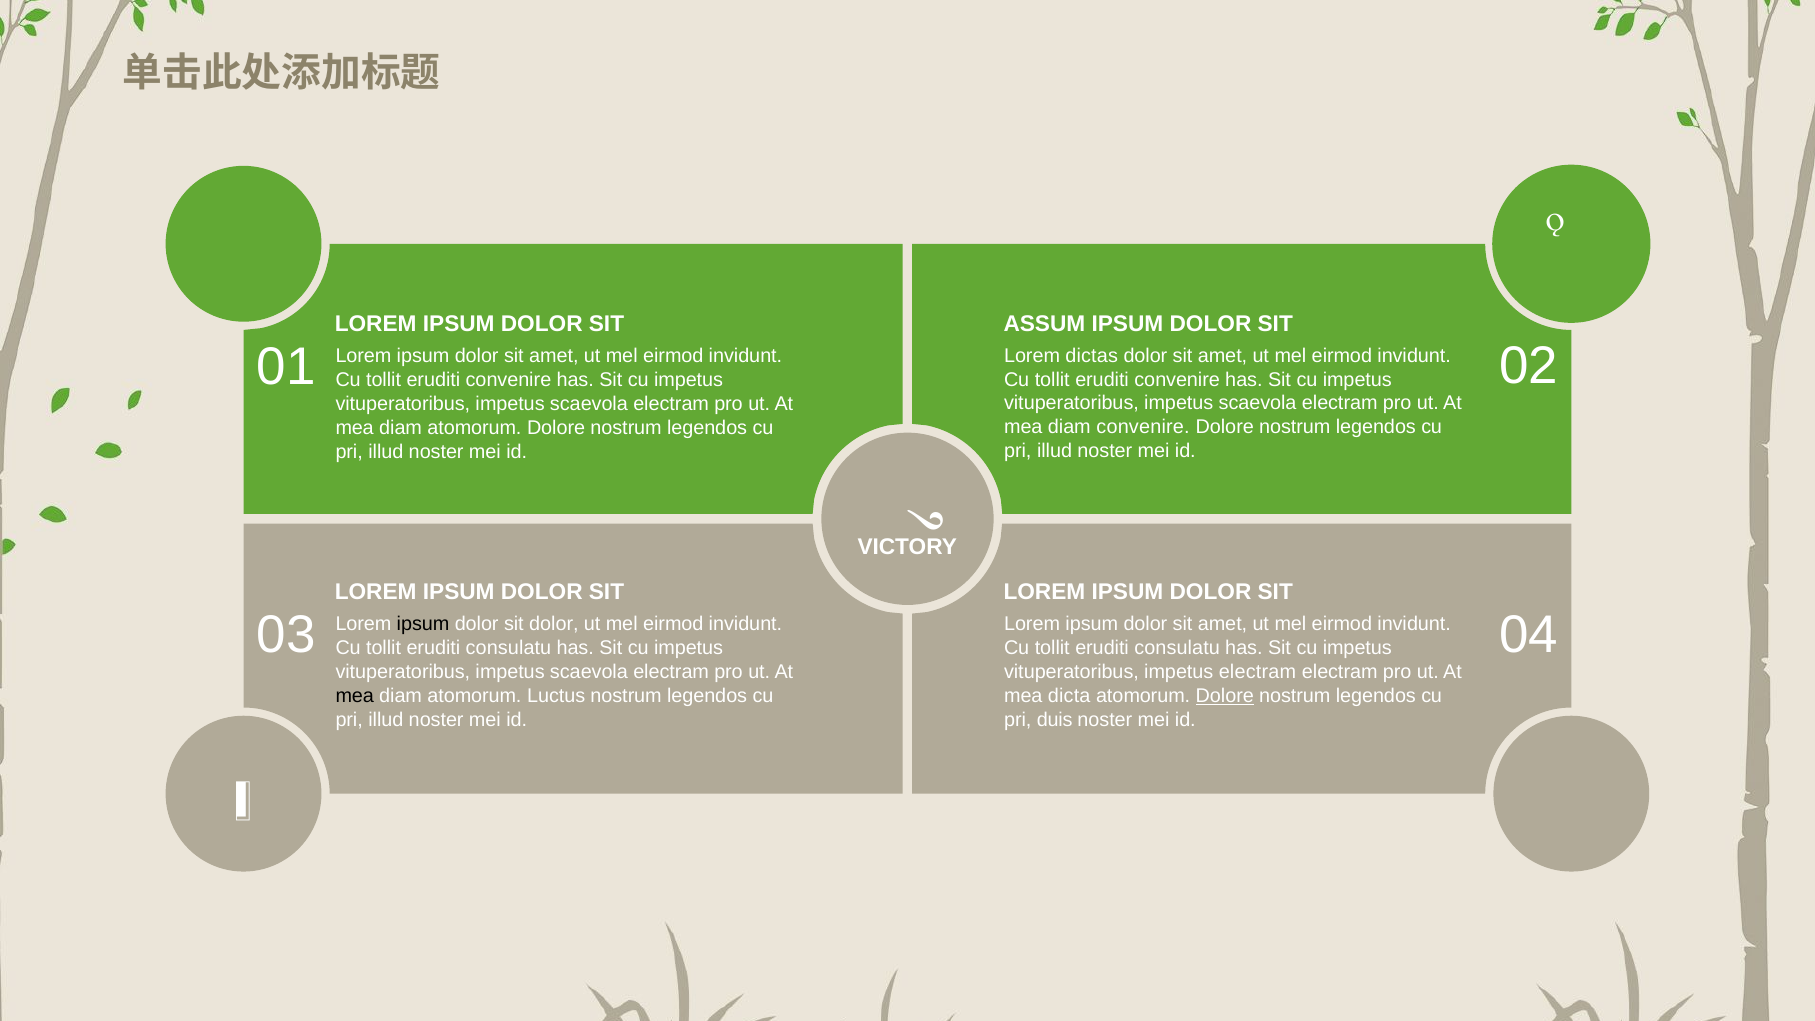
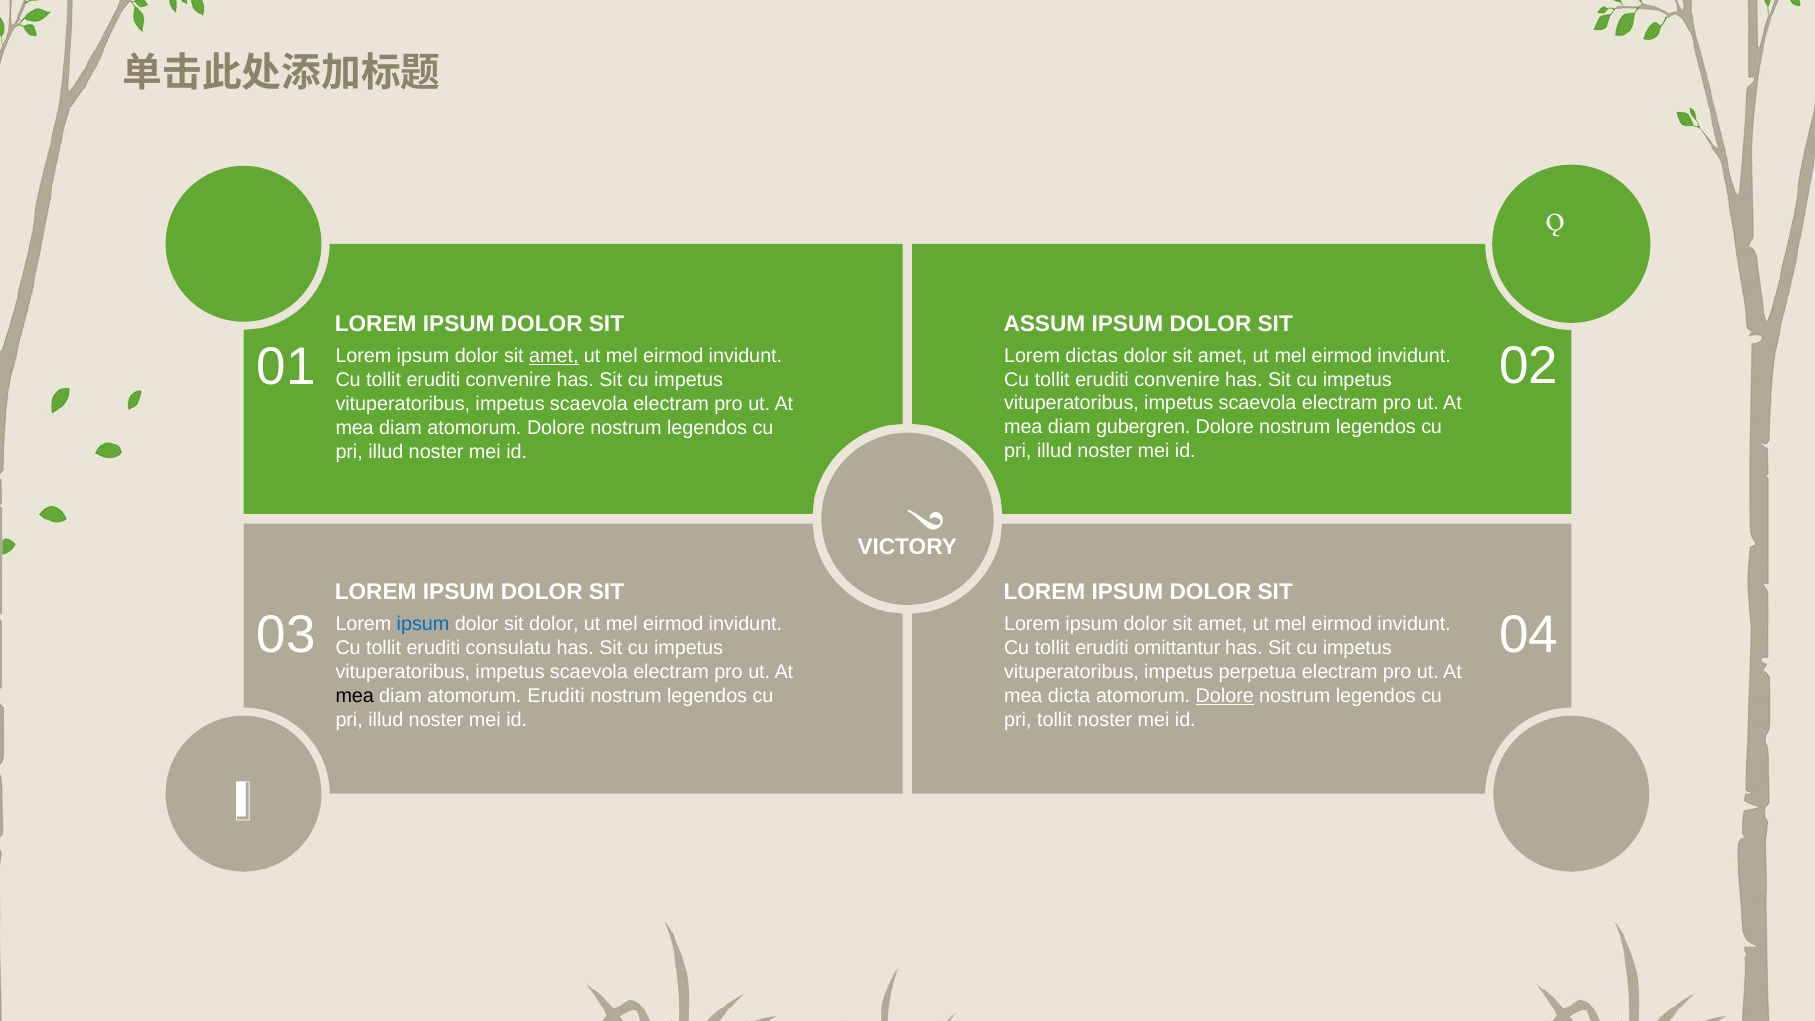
amet underline: none -> present (554, 356)
diam convenire: convenire -> gubergren (1143, 427)
ipsum colour: black -> blue (423, 624)
consulatu: consulatu -> omittantur (1177, 648)
impetus electram: electram -> perpetua (1258, 672)
atomorum Luctus: Luctus -> Eruditi (556, 696)
pri duis: duis -> tollit (1055, 719)
